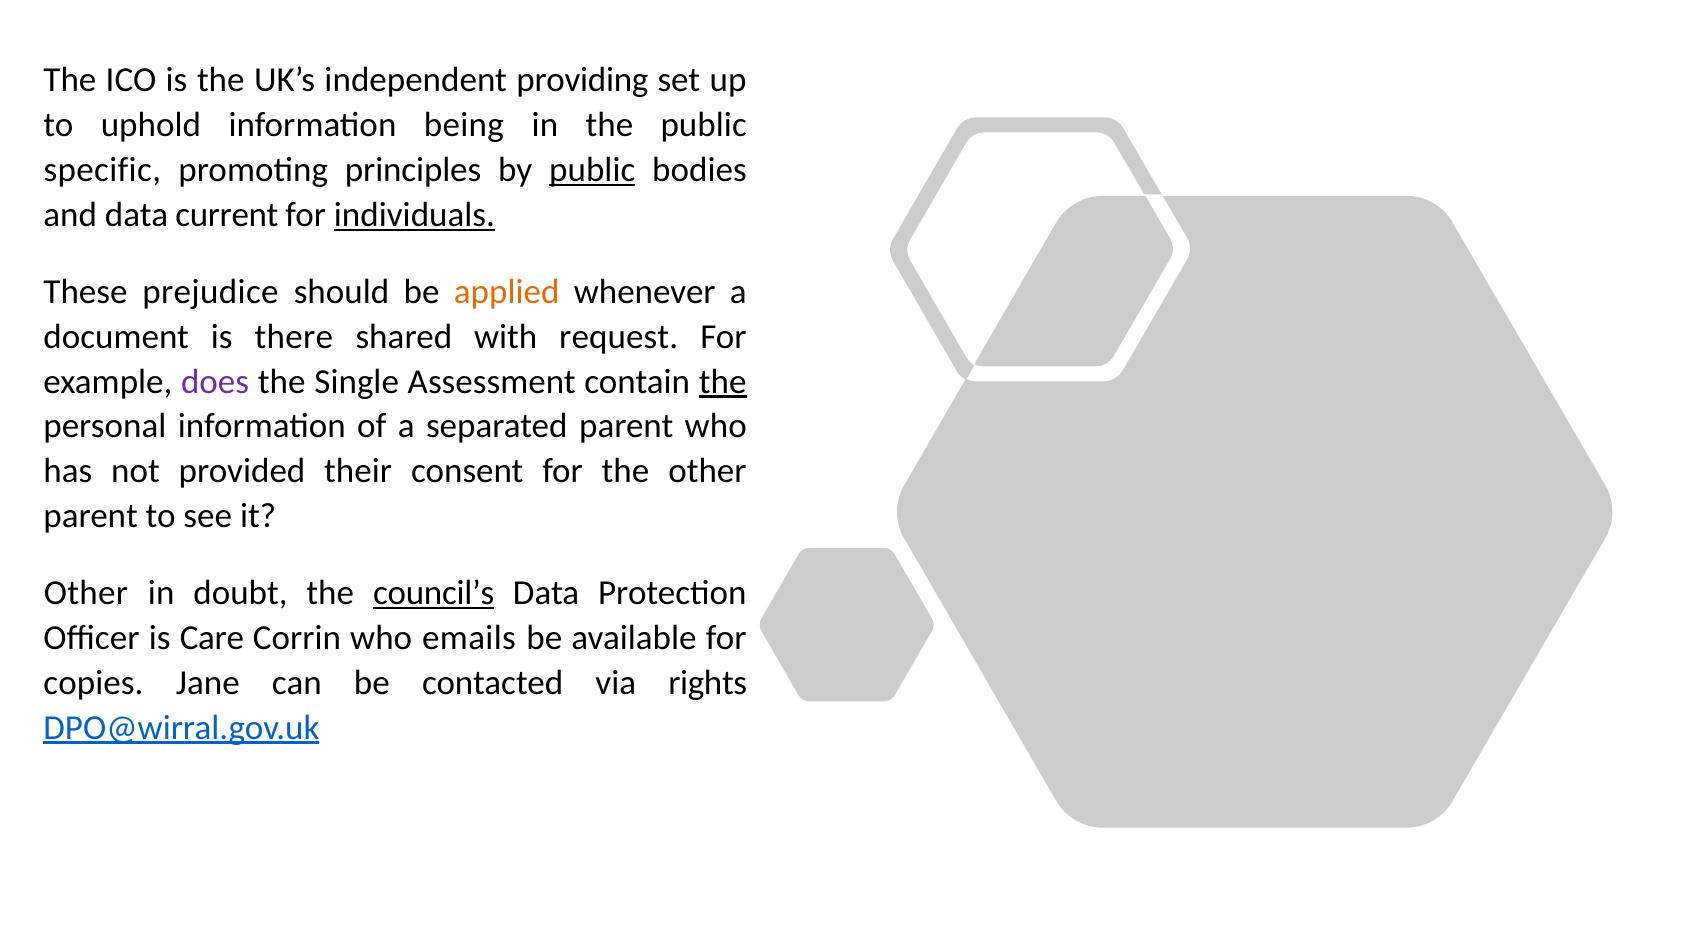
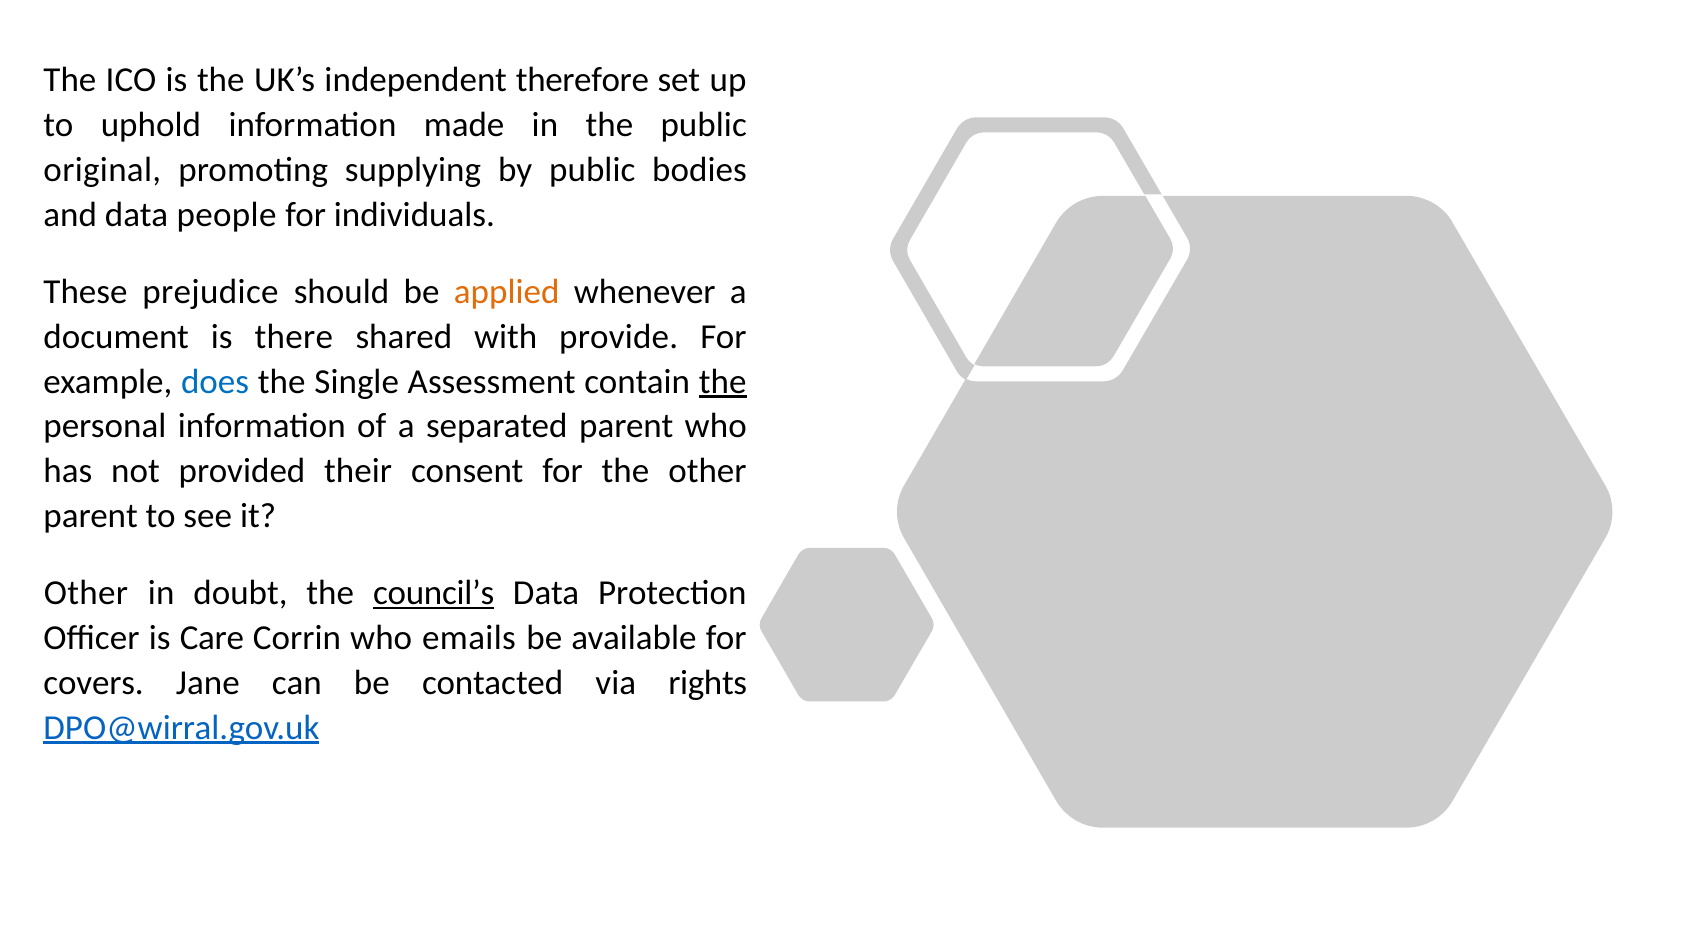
providing: providing -> therefore (582, 80)
being: being -> made (464, 125)
specific: specific -> original (102, 170)
principles: principles -> supplying (413, 170)
public underline: present -> none (592, 170)
current: current -> people (227, 215)
individuals underline: present -> none (414, 215)
request: request -> provide (619, 337)
does colour: purple -> blue (215, 382)
copies: copies -> covers (94, 683)
